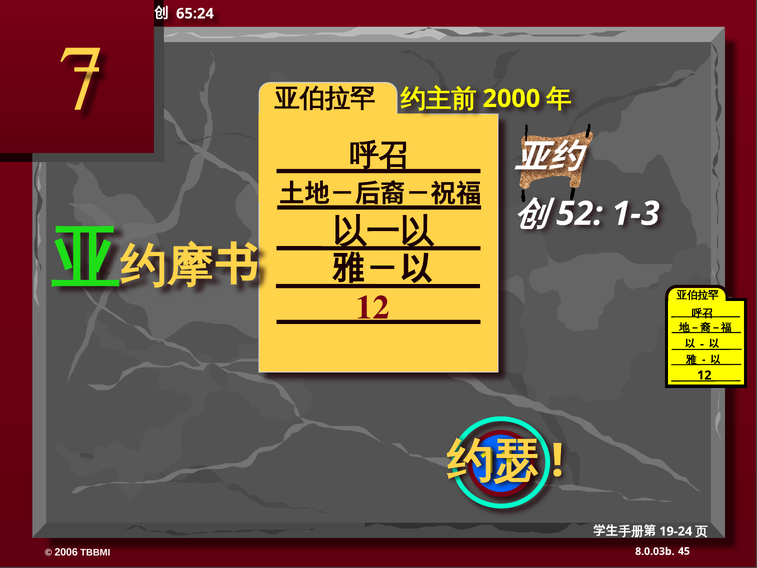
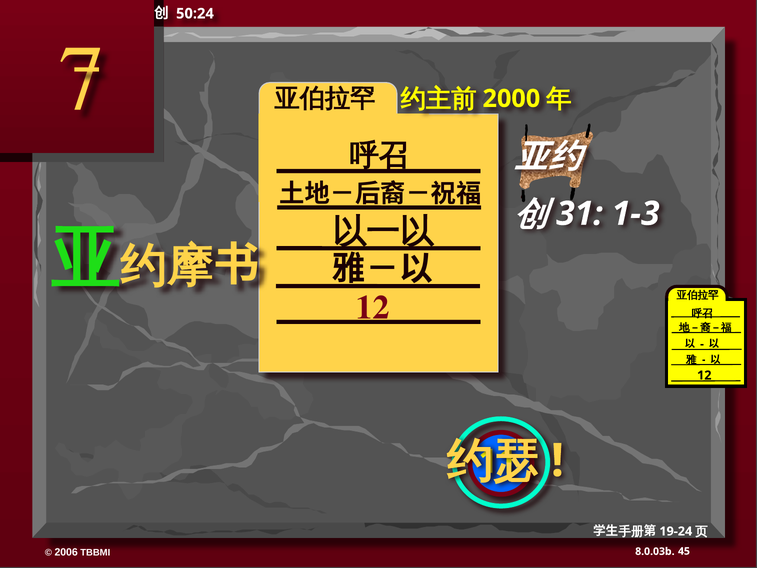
65:24: 65:24 -> 50:24 (195, 14)
52: 52 -> 31 (580, 214)
